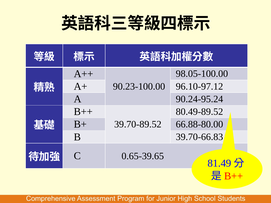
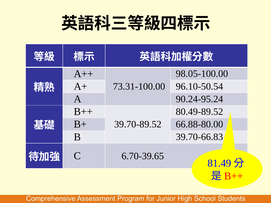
96.10-97.12: 96.10-97.12 -> 96.10-50.54 (199, 87)
90.23-100.00: 90.23-100.00 -> 73.31-100.00 (139, 87)
0.65-39.65: 0.65-39.65 -> 6.70-39.65 (143, 156)
